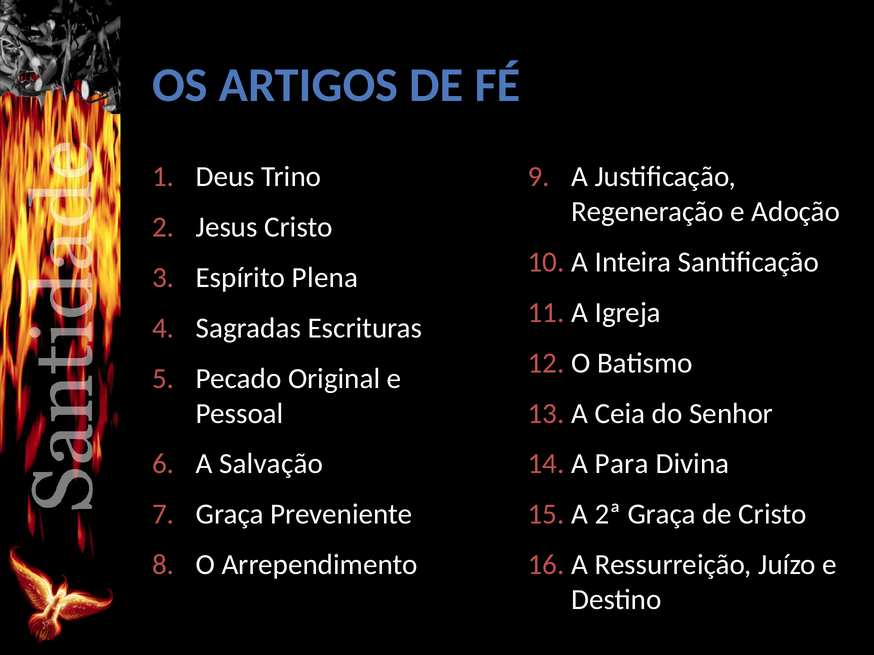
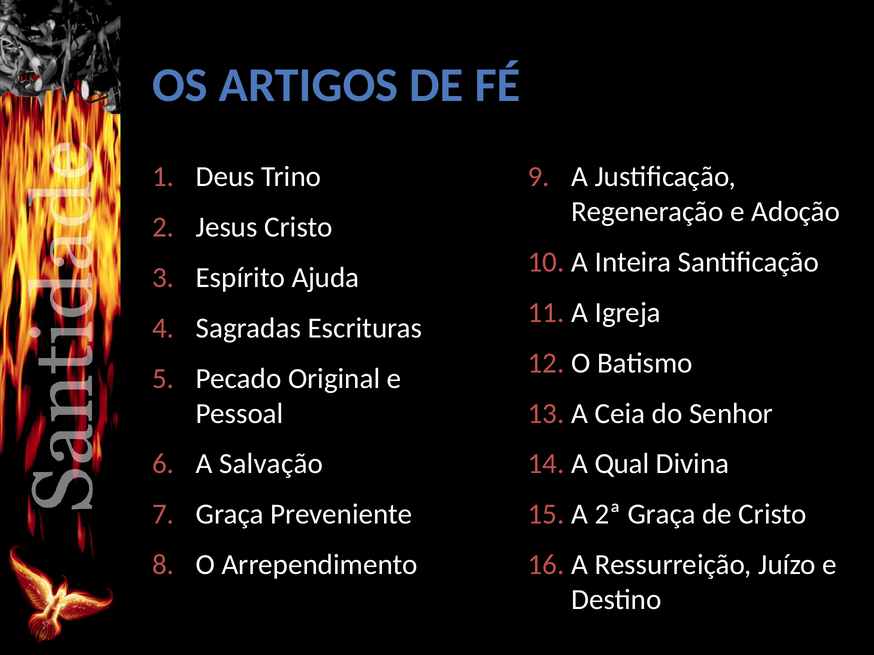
Plena: Plena -> Ajuda (325, 278)
Para: Para -> Qual (622, 464)
